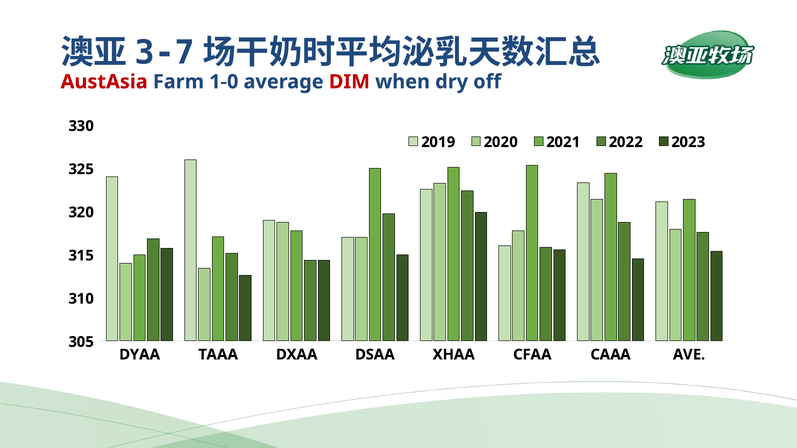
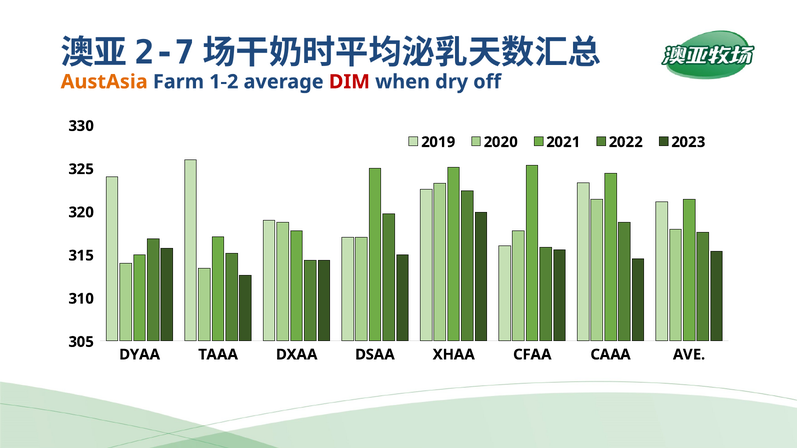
3-7: 3-7 -> 2-7 (165, 53)
AustAsia colour: red -> orange (104, 82)
1-0: 1-0 -> 1-2 (224, 82)
